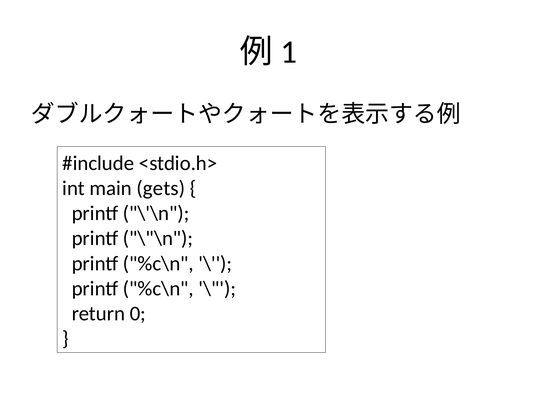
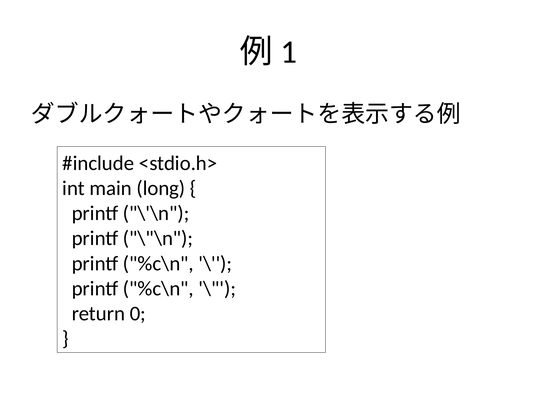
gets: gets -> long (161, 188)
